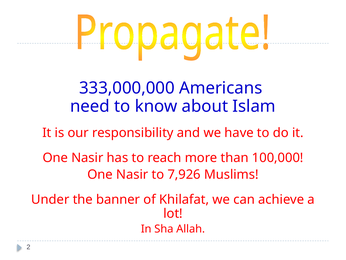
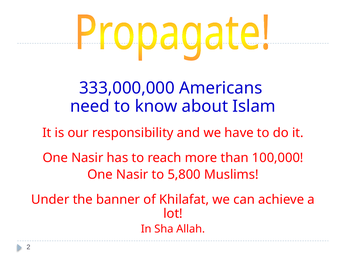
7,926: 7,926 -> 5,800 (184, 174)
